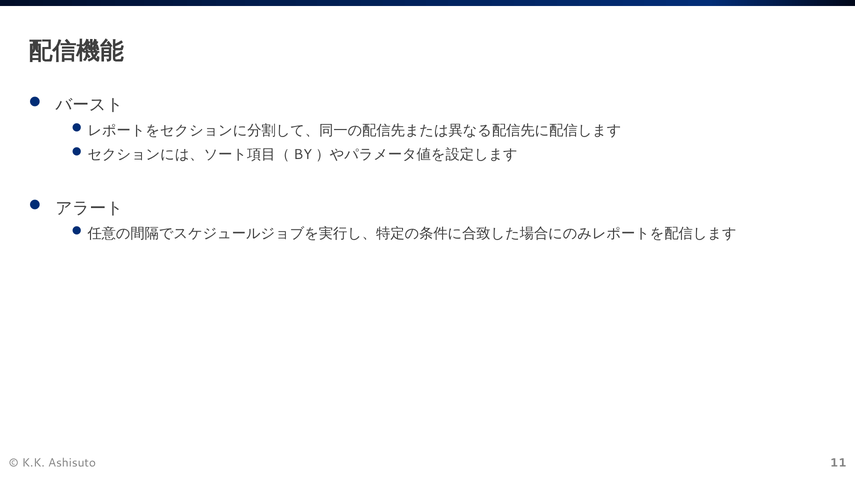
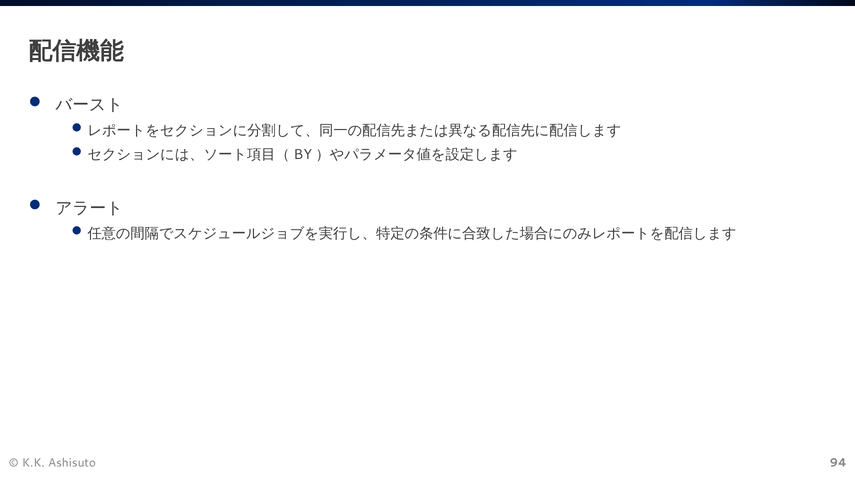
11: 11 -> 94 (838, 463)
